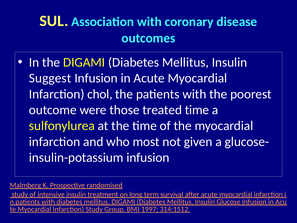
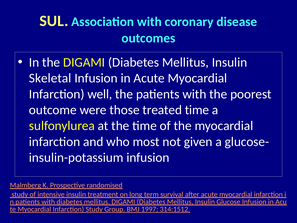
Suggest: Suggest -> Skeletal (50, 78)
chol: chol -> well (100, 94)
